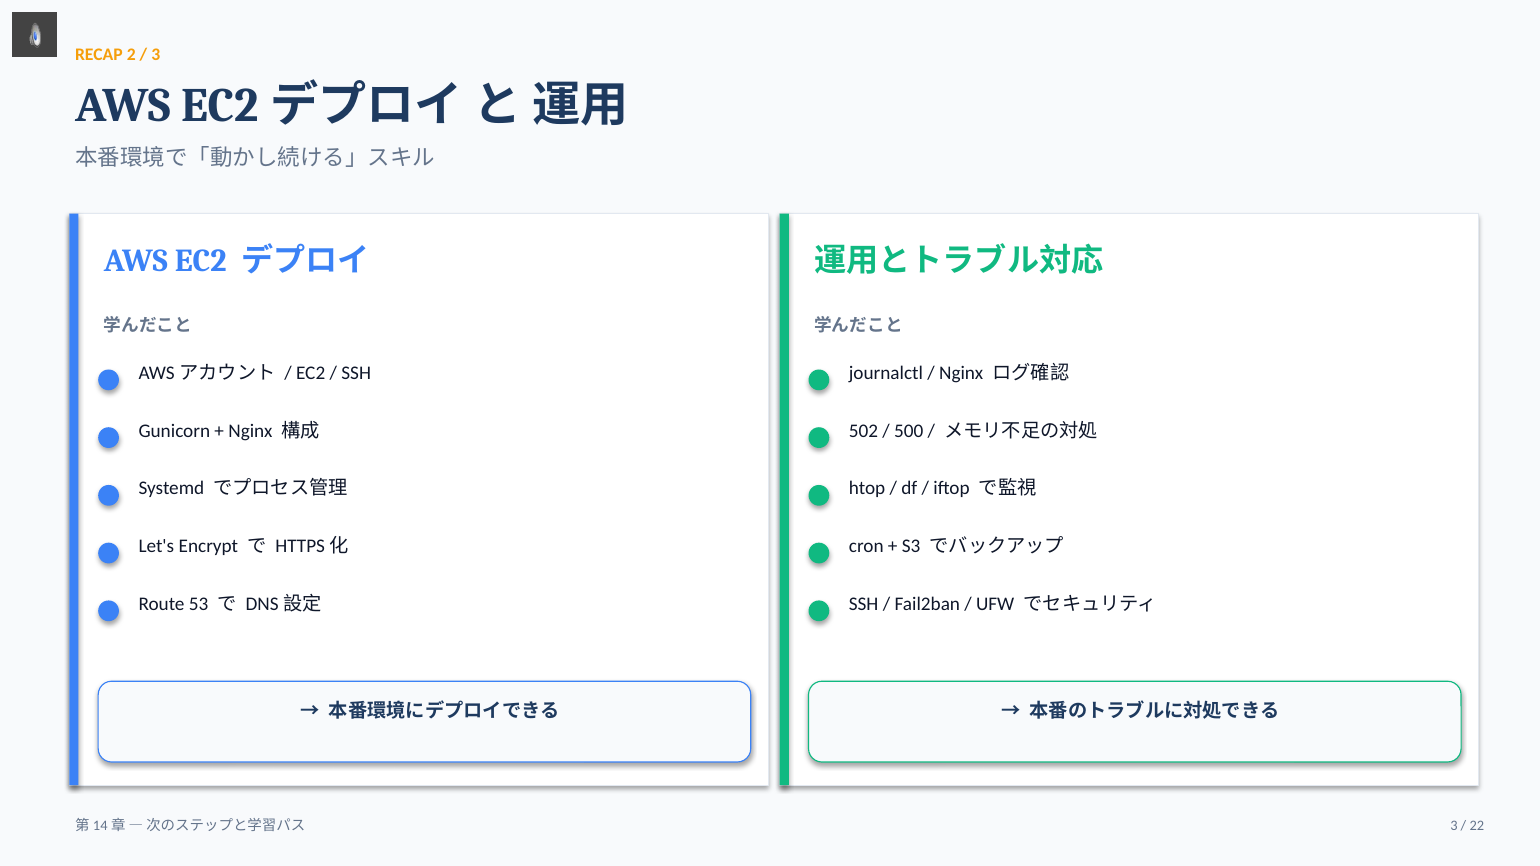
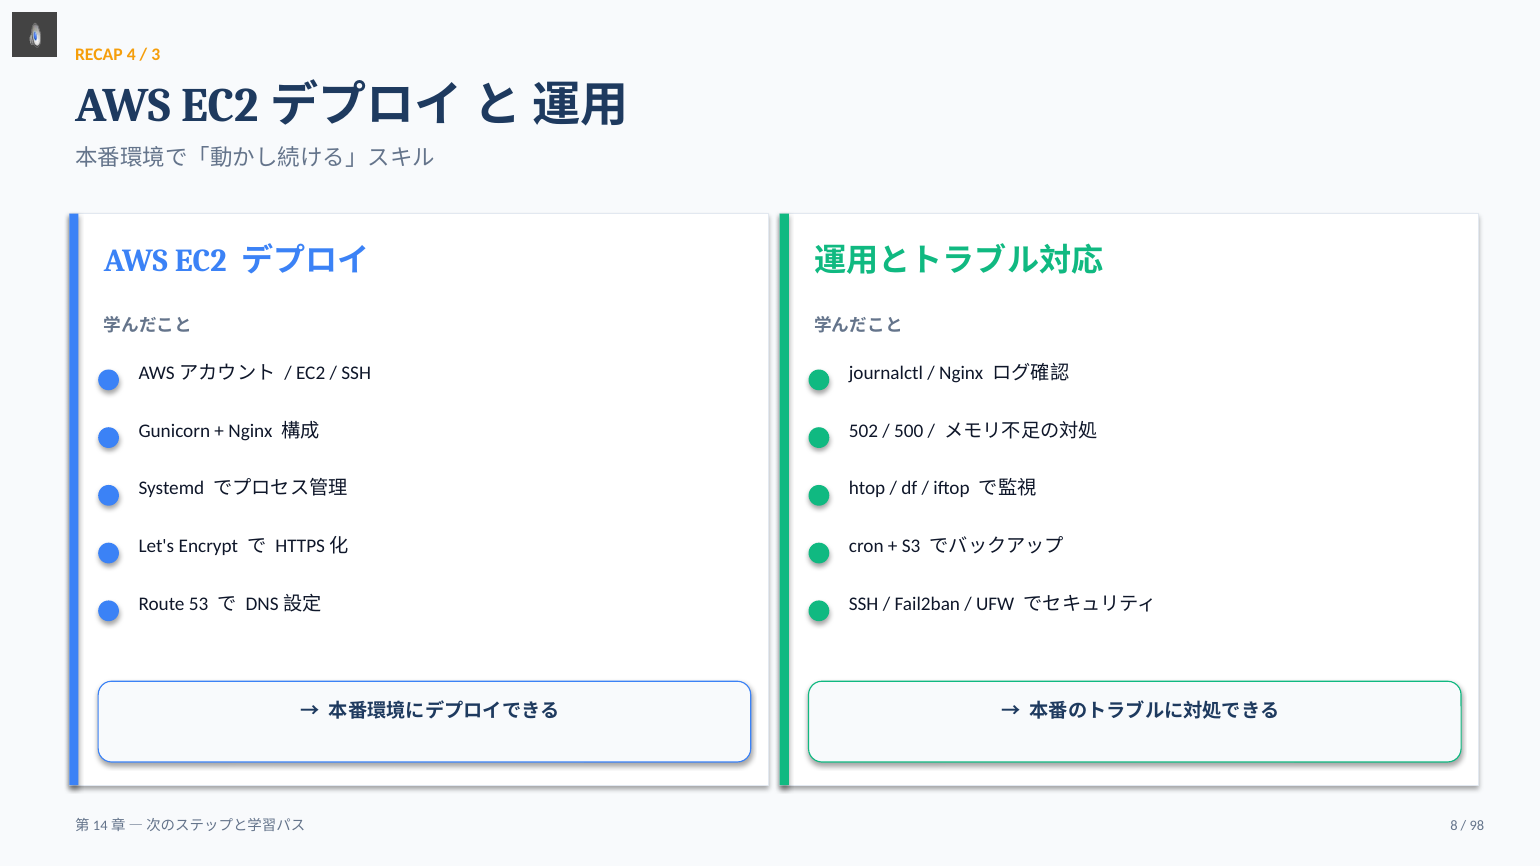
2: 2 -> 4 (131, 55)
3: 3 -> 8 (1454, 826)
22: 22 -> 98 (1477, 826)
